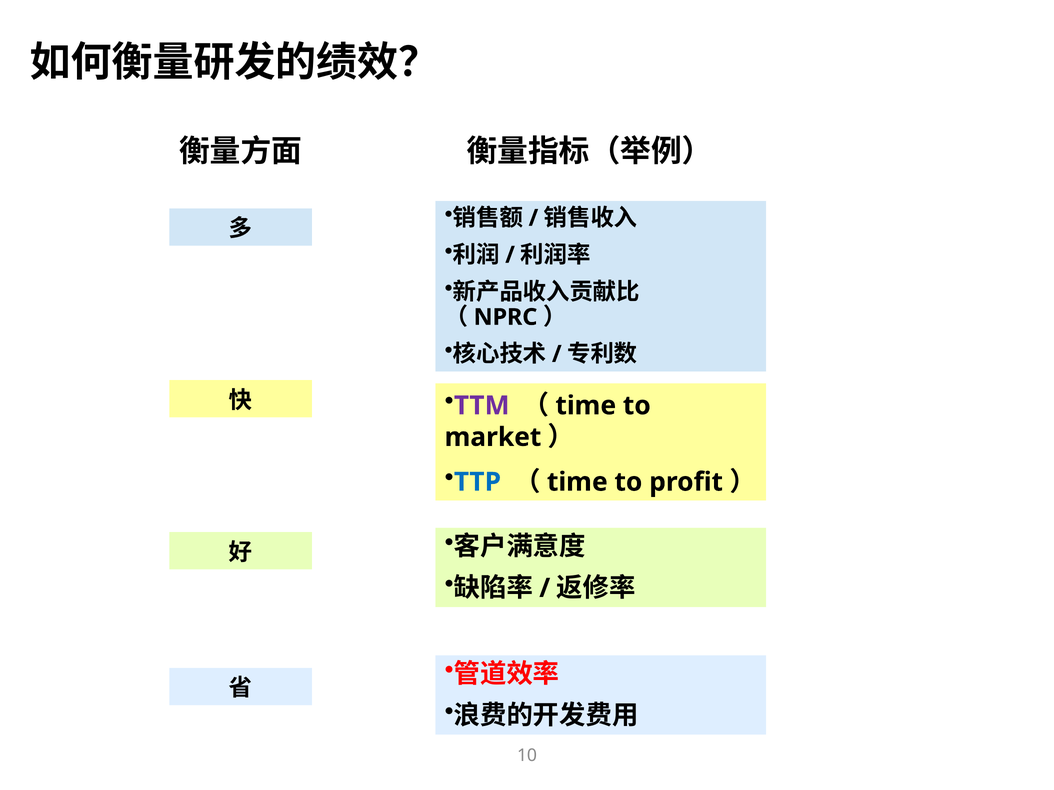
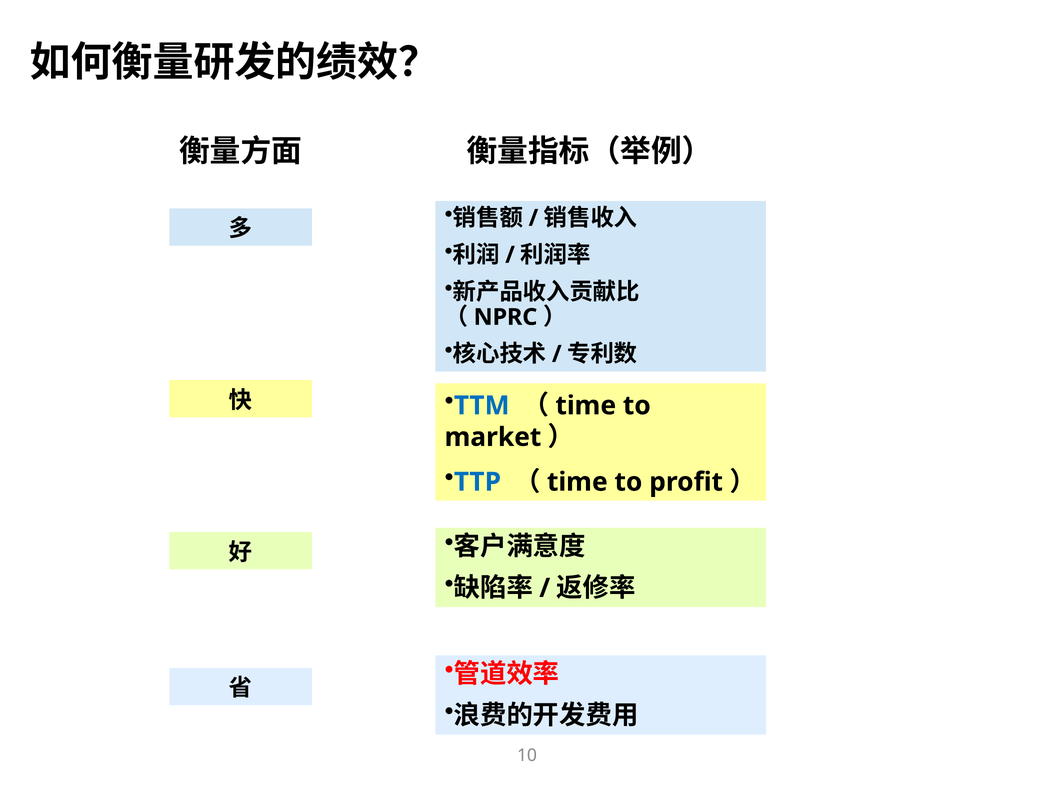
TTM colour: purple -> blue (482, 406)
